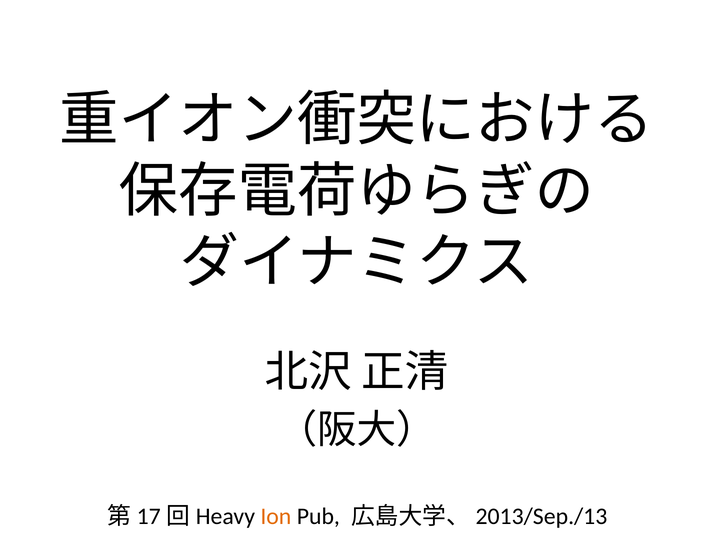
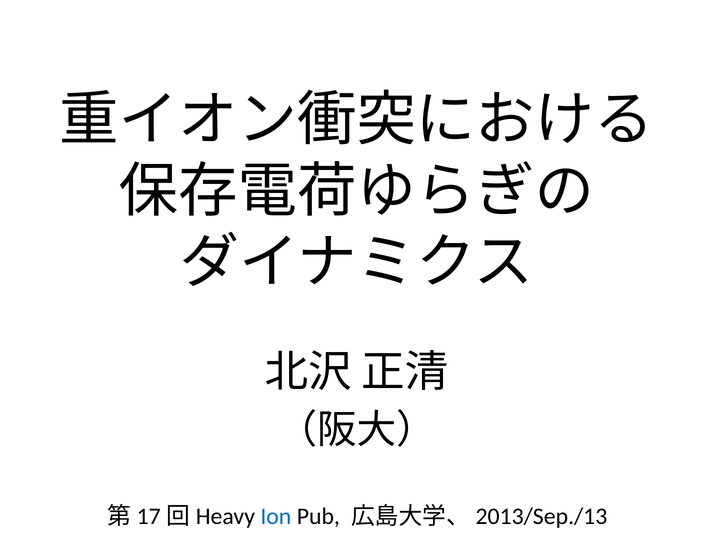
Ion colour: orange -> blue (276, 517)
